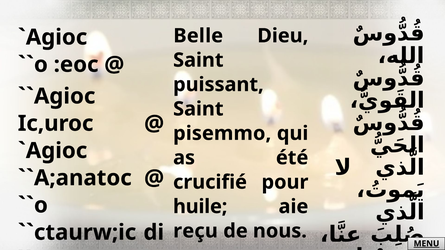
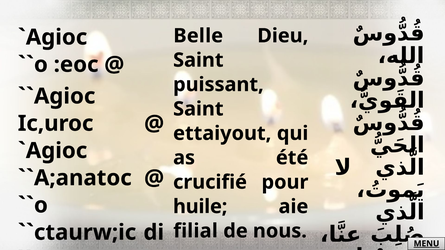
pisemmo: pisemmo -> ettaiyout (222, 133)
reçu: reçu -> filial (196, 231)
